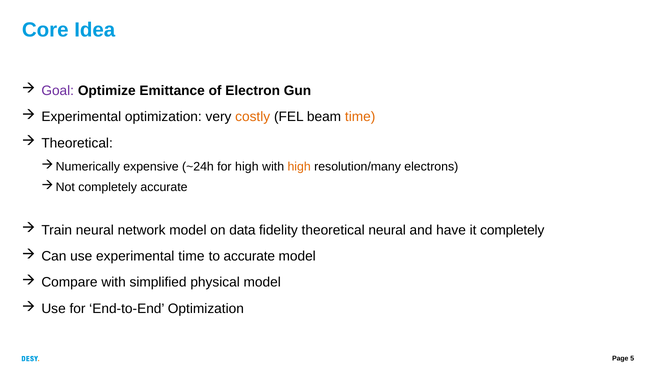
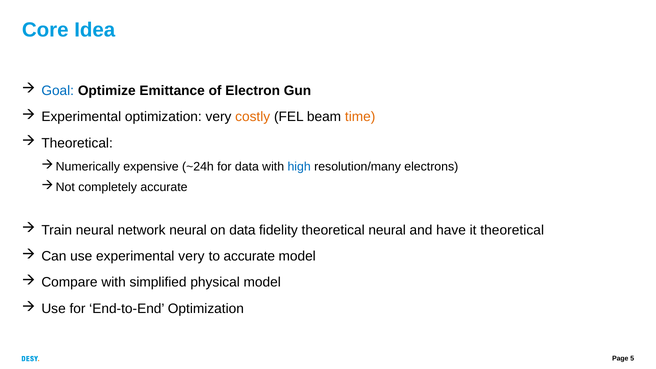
Goal colour: purple -> blue (58, 91)
for high: high -> data (247, 167)
high colour: orange -> blue (299, 167)
network model: model -> neural (188, 230)
it completely: completely -> theoretical (512, 230)
experimental time: time -> very (191, 256)
